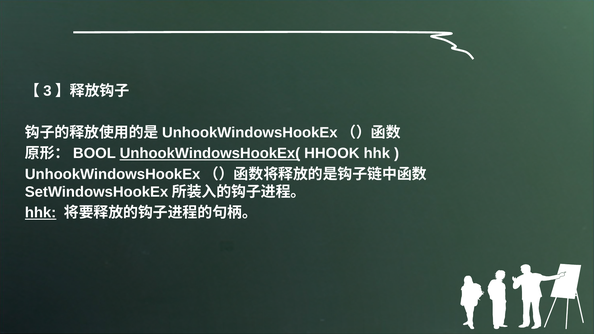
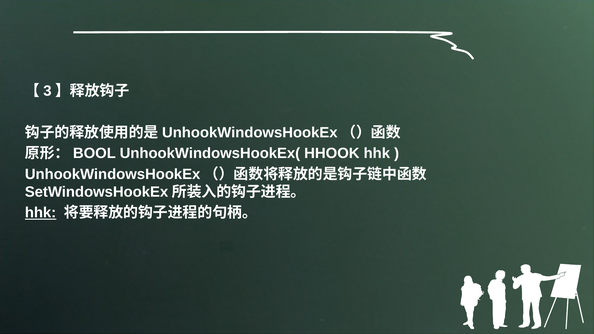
UnhookWindowsHookEx( underline: present -> none (210, 153)
